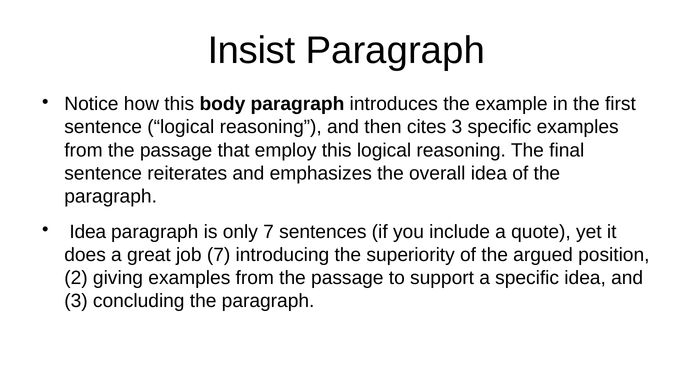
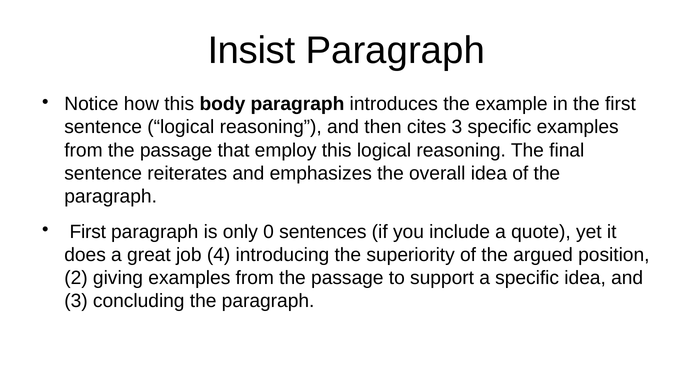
Idea: Idea -> First (88, 232)
only 7: 7 -> 0 (269, 232)
job 7: 7 -> 4 (219, 255)
